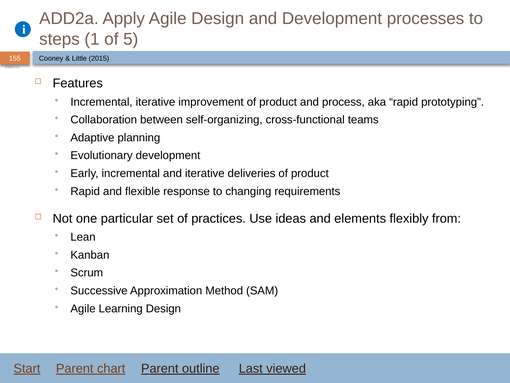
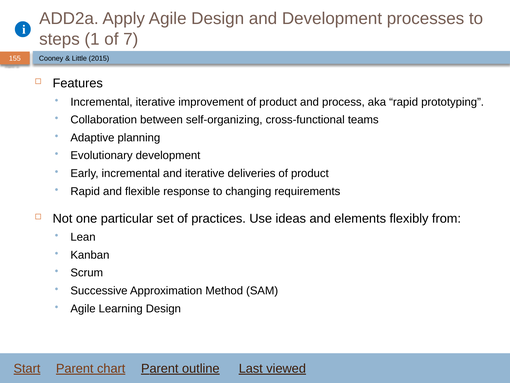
5: 5 -> 7 (131, 39)
